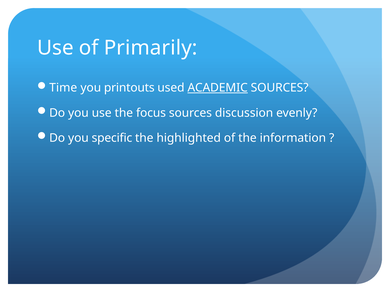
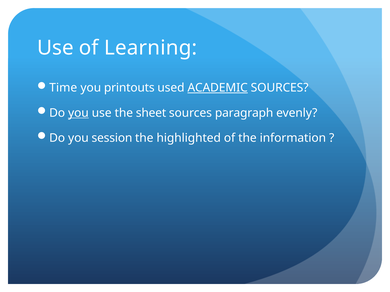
Primarily: Primarily -> Learning (151, 48)
you underline: none -> present (78, 113)
focus: focus -> sheet (151, 113)
discussion: discussion -> paragraph (244, 113)
specific: specific -> session (112, 138)
